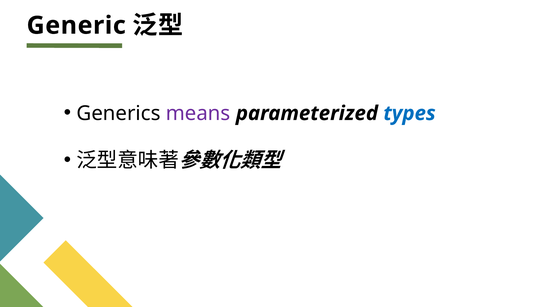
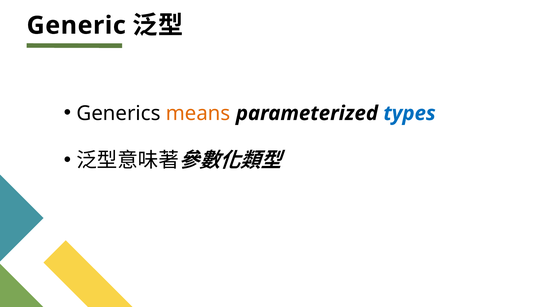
means colour: purple -> orange (198, 113)
